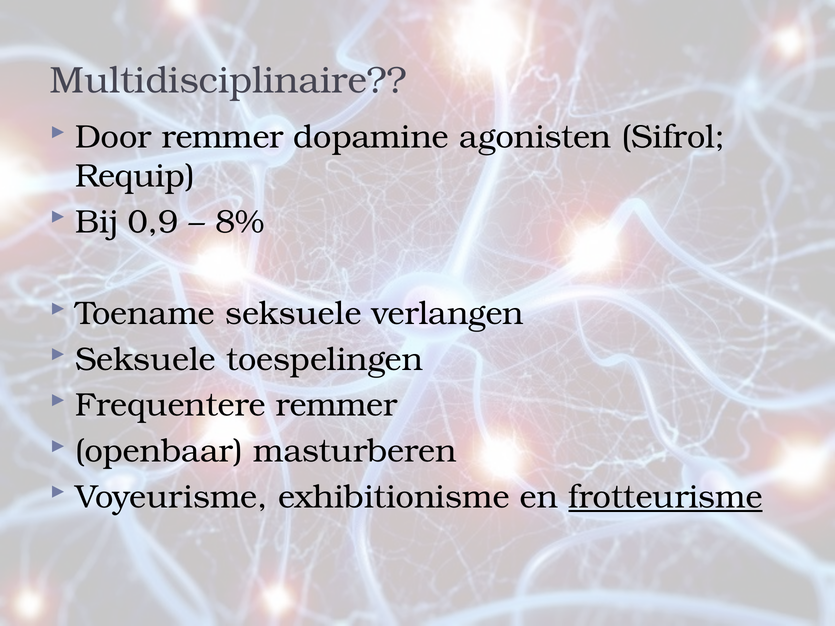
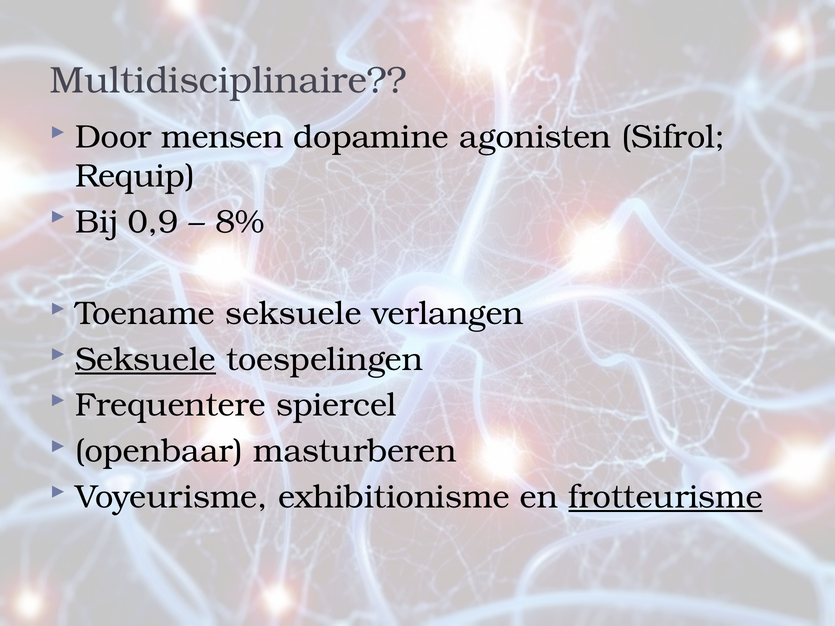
Door remmer: remmer -> mensen (223, 137)
Seksuele underline: none -> present (145, 359)
Frequentere remmer: remmer -> spiercel (336, 405)
